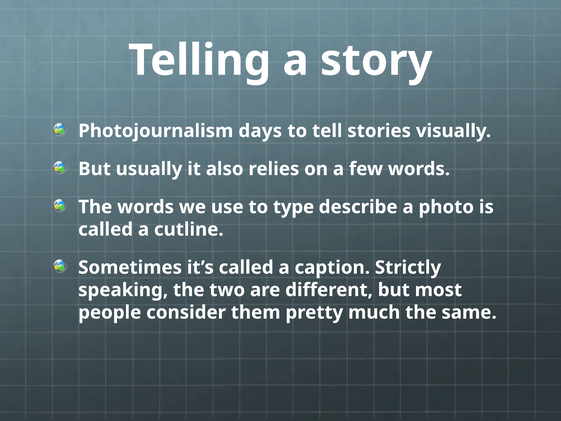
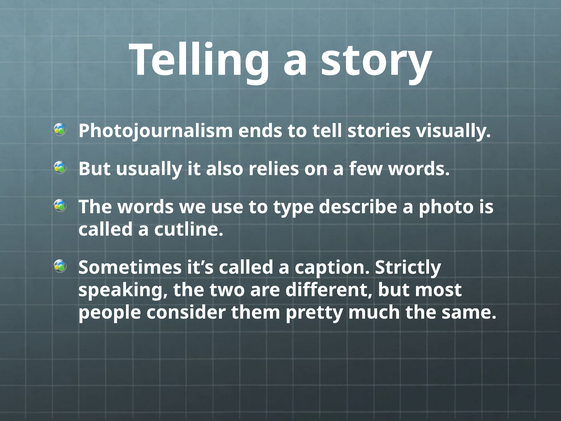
days: days -> ends (260, 131)
